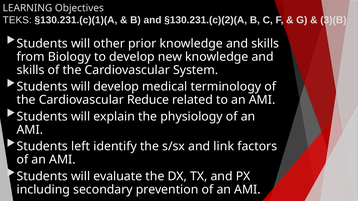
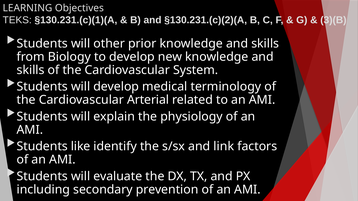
Reduce: Reduce -> Arterial (148, 100)
left: left -> like (81, 147)
